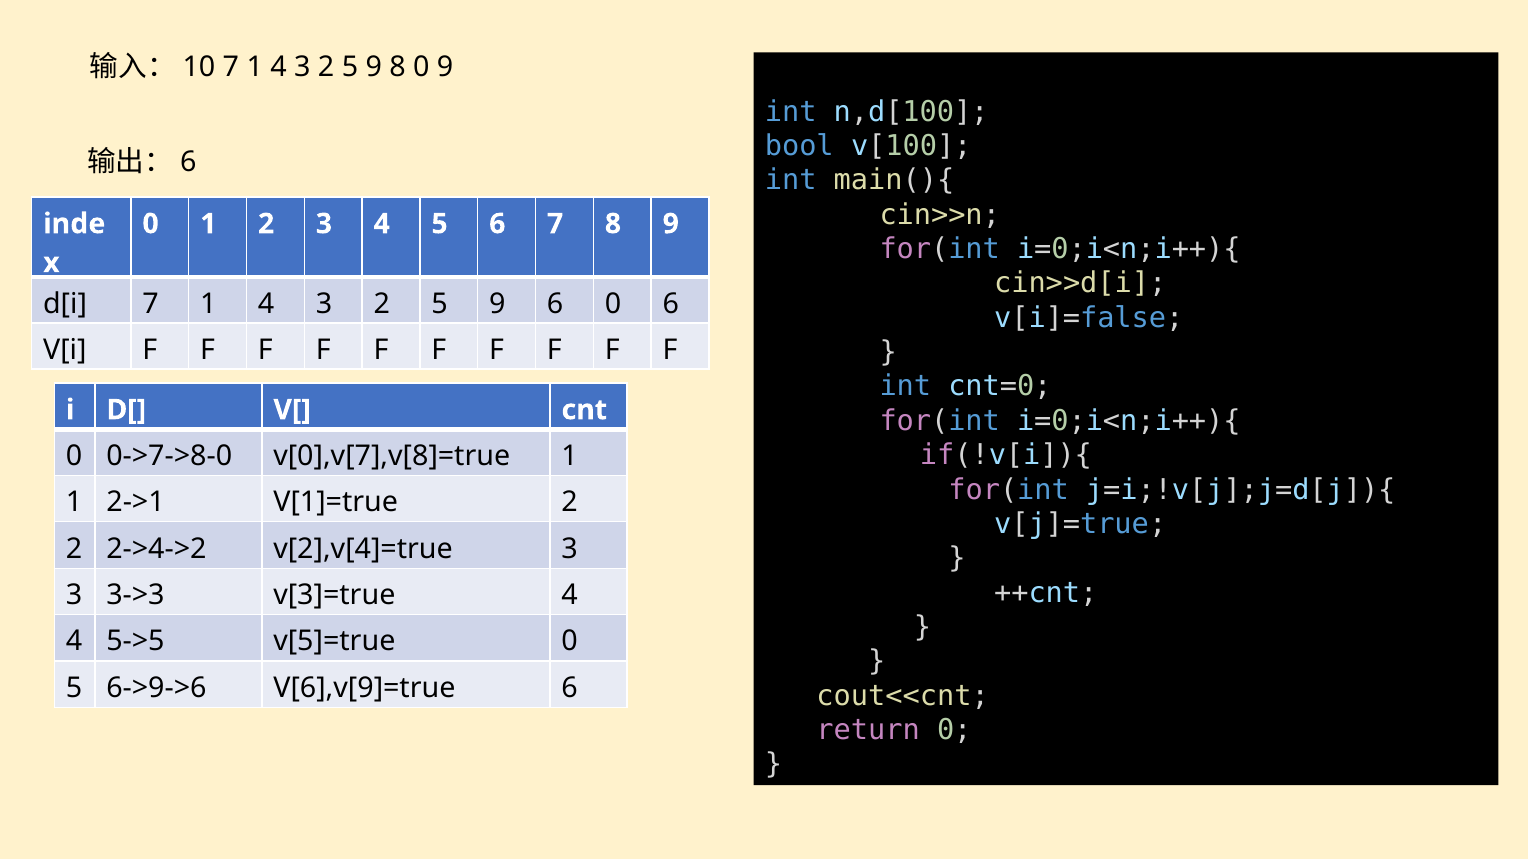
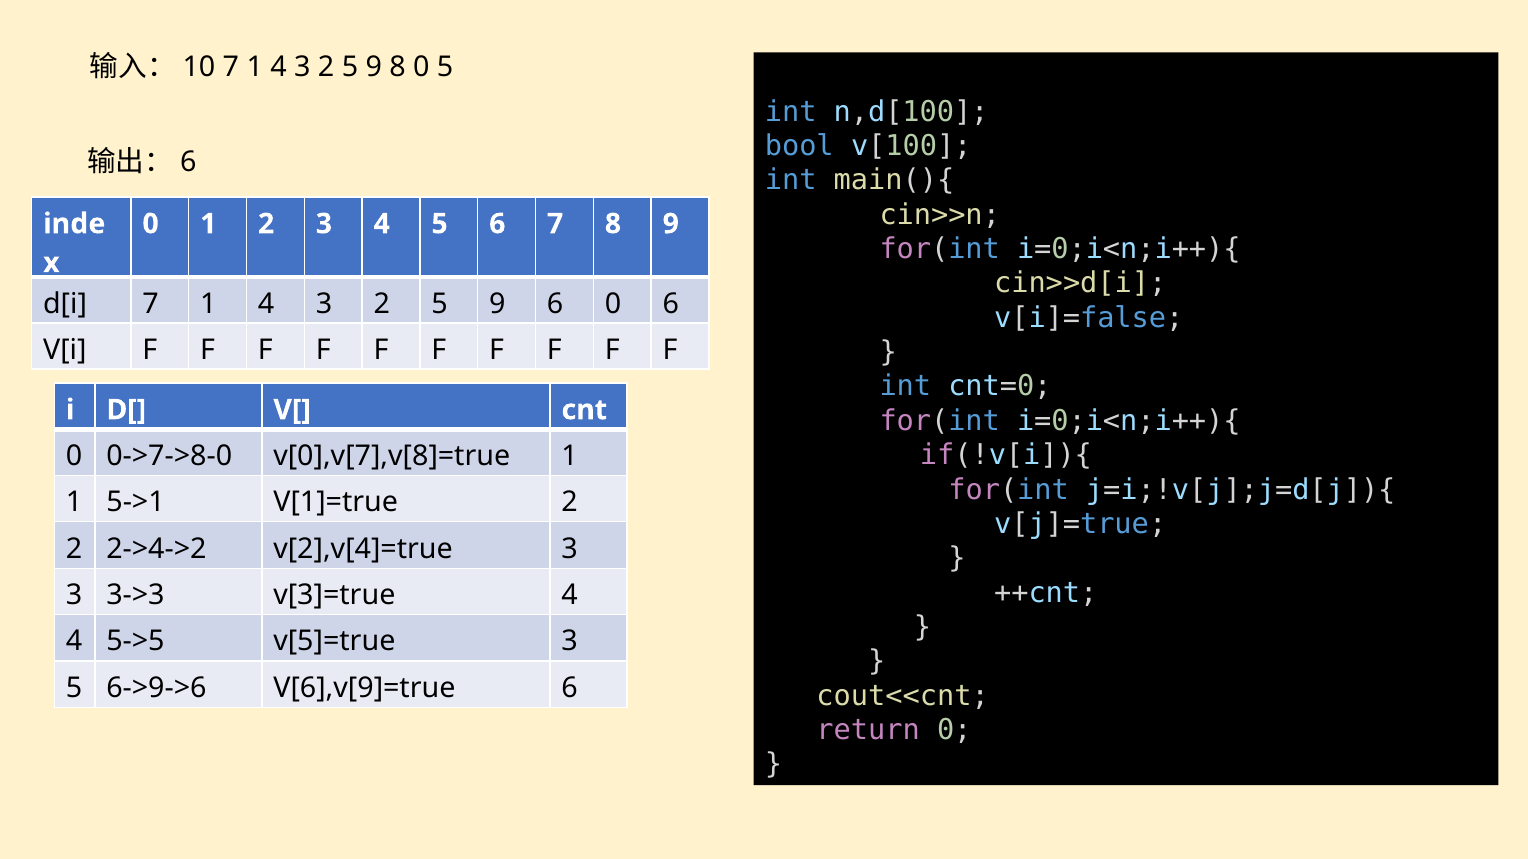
0 9: 9 -> 5 (445, 67)
2->1: 2->1 -> 5->1 (136, 502)
v[5]=true 0: 0 -> 3 (570, 642)
